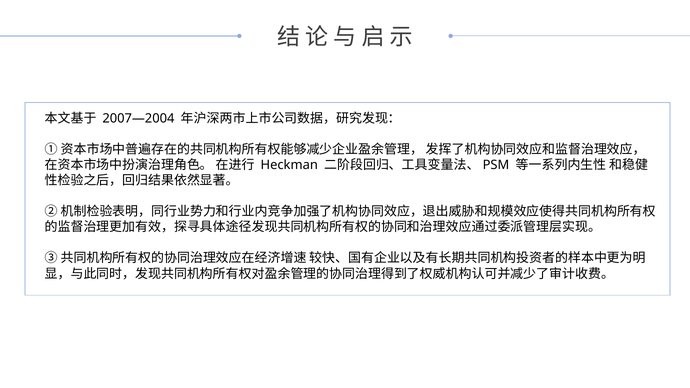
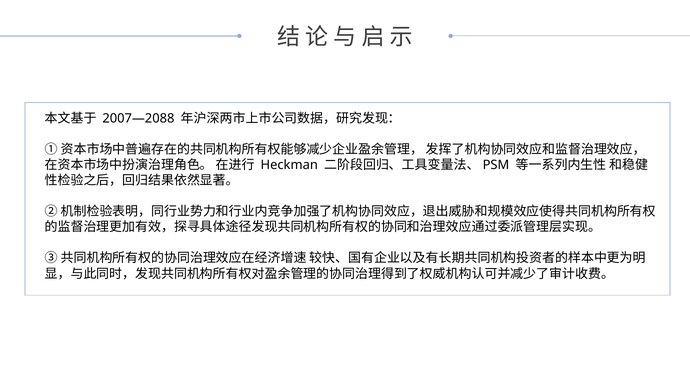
2007—2004: 2007—2004 -> 2007—2088 (138, 119)
